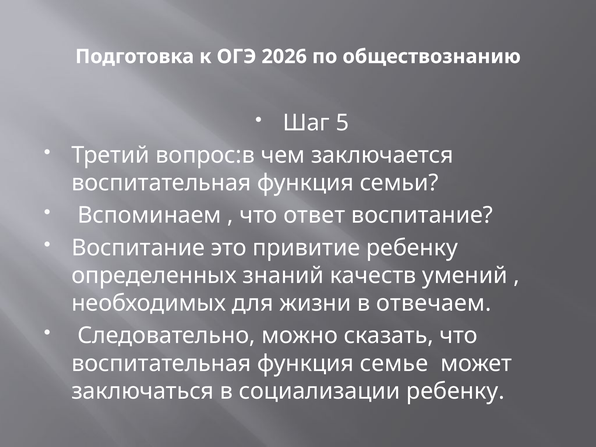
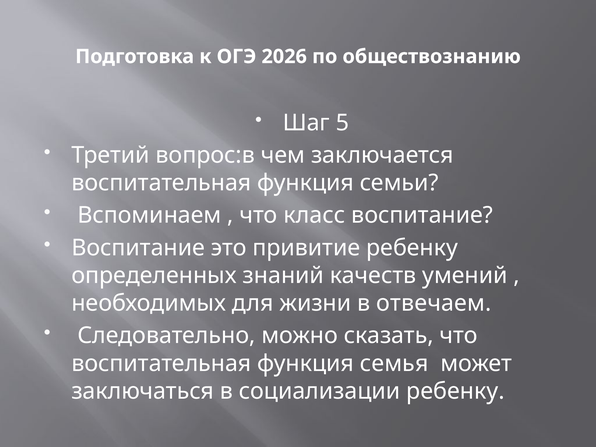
ответ: ответ -> класс (314, 215)
семье: семье -> семья (394, 363)
